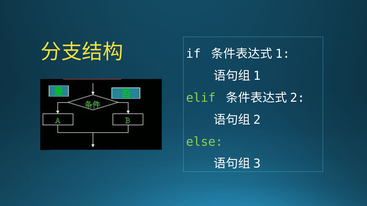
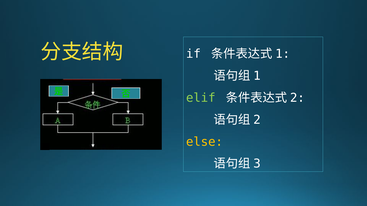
else colour: light green -> yellow (204, 142)
